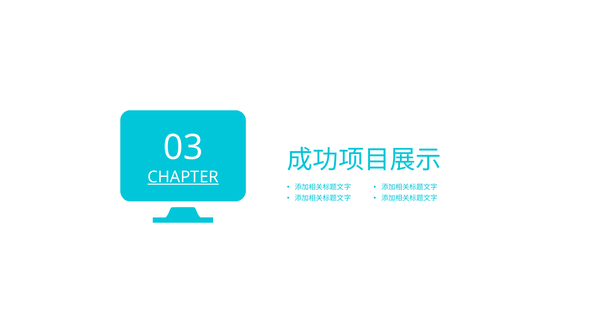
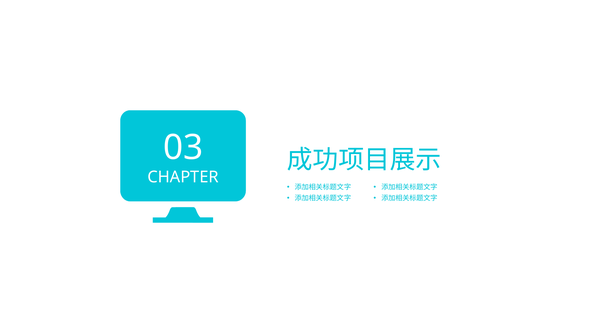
CHAPTER underline: present -> none (183, 177)
